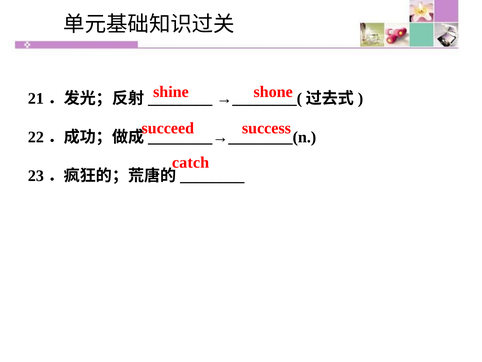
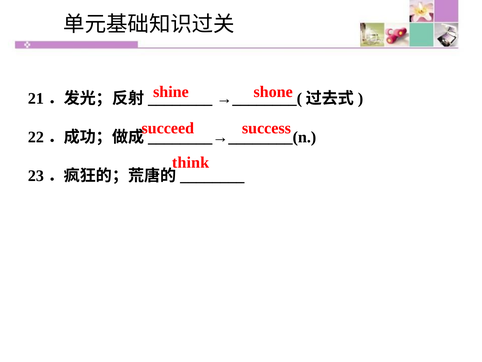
catch: catch -> think (191, 162)
